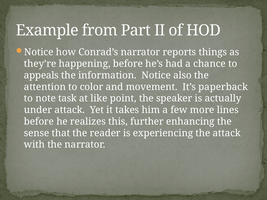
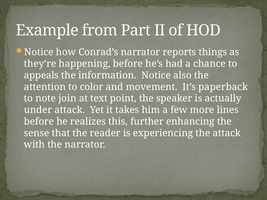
task: task -> join (67, 99)
like: like -> text (99, 99)
